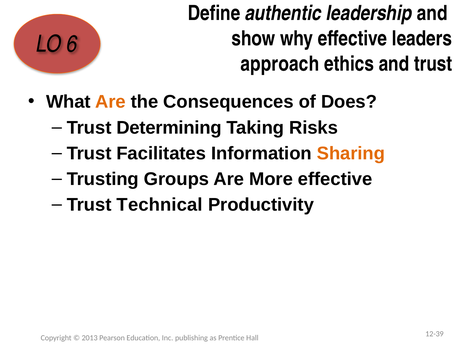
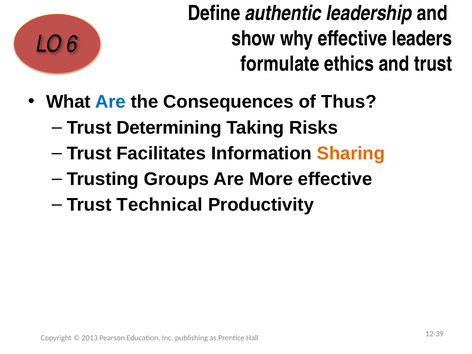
approach: approach -> formulate (280, 64)
Are colour: orange -> blue (110, 102)
Does: Does -> Thus (349, 102)
